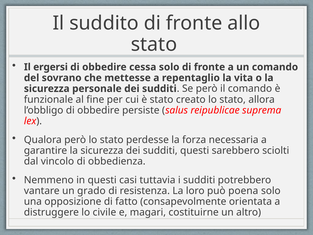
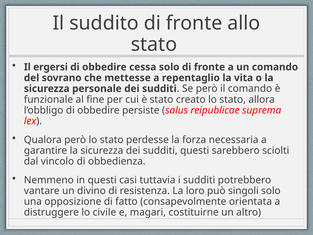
grado: grado -> divino (91, 191)
poena: poena -> singoli (243, 191)
